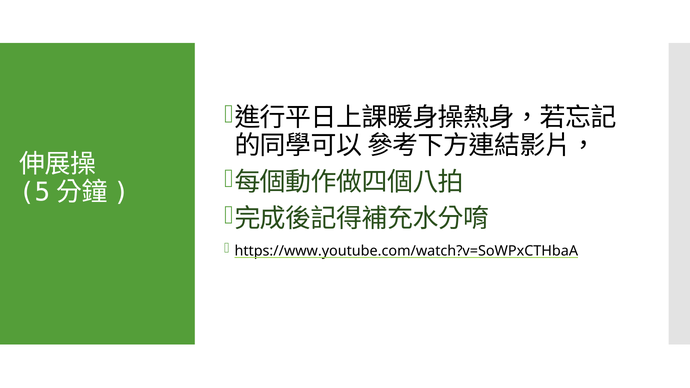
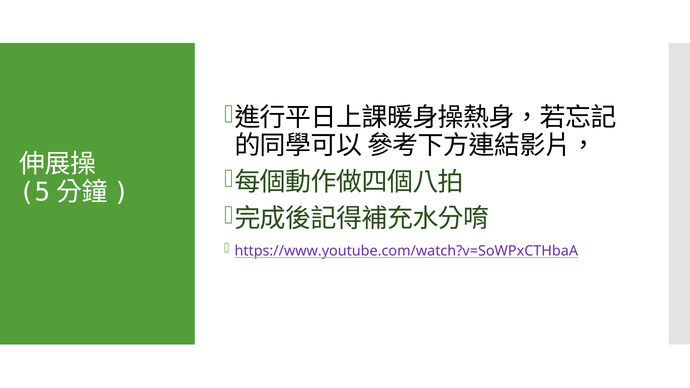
https://www.youtube.com/watch?v=SoWPxCTHbaA colour: black -> purple (406, 251)
